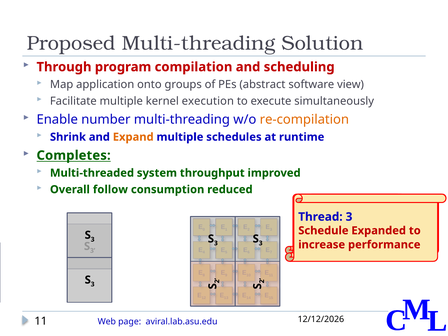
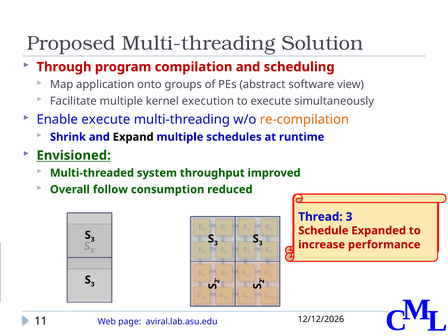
Enable number: number -> execute (106, 119)
Expand colour: orange -> black (133, 137)
Completes: Completes -> Envisioned (74, 155)
